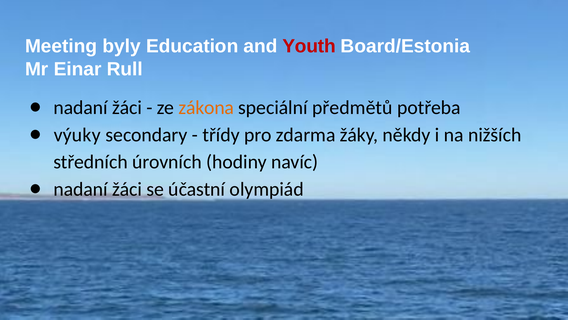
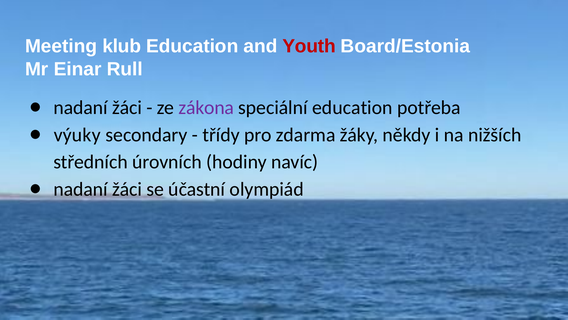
byly: byly -> klub (122, 46)
zákona colour: orange -> purple (206, 107)
speciální předmětů: předmětů -> education (352, 107)
